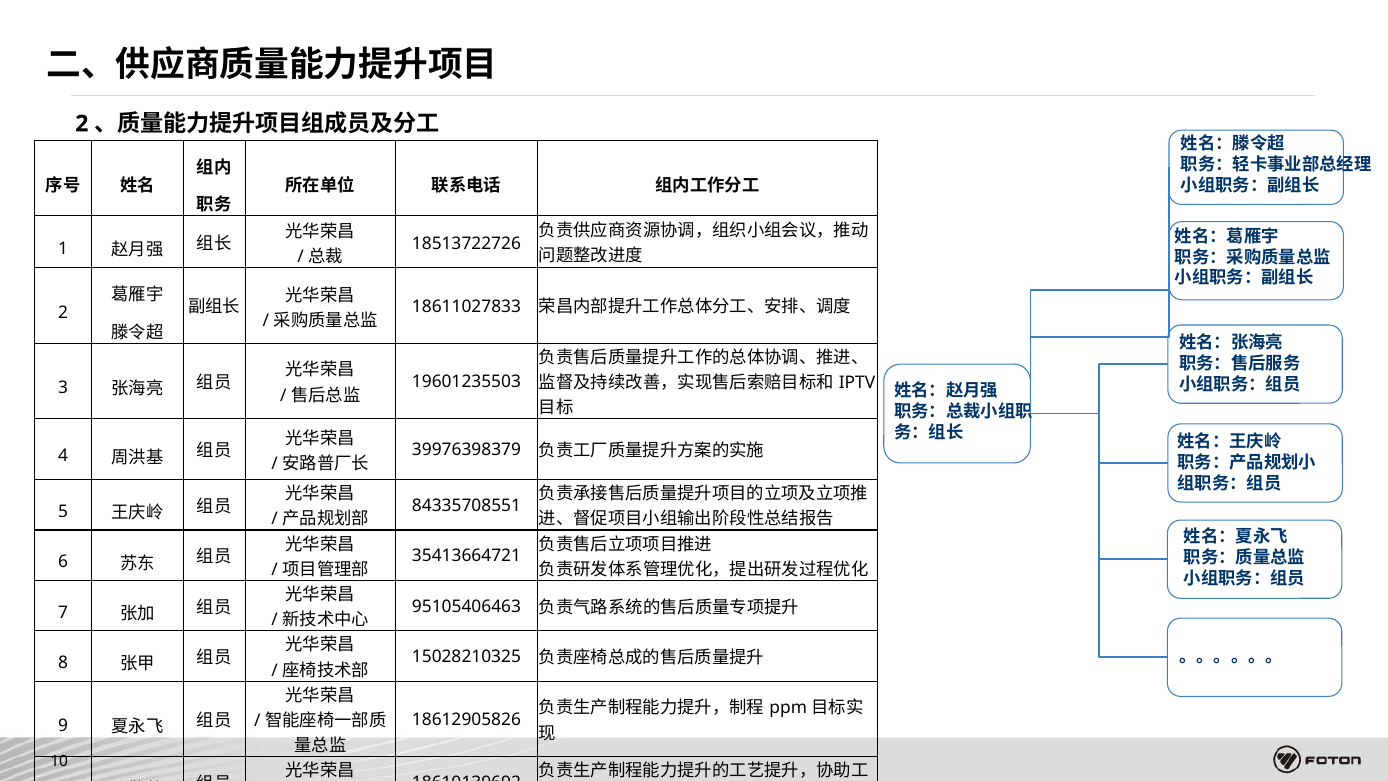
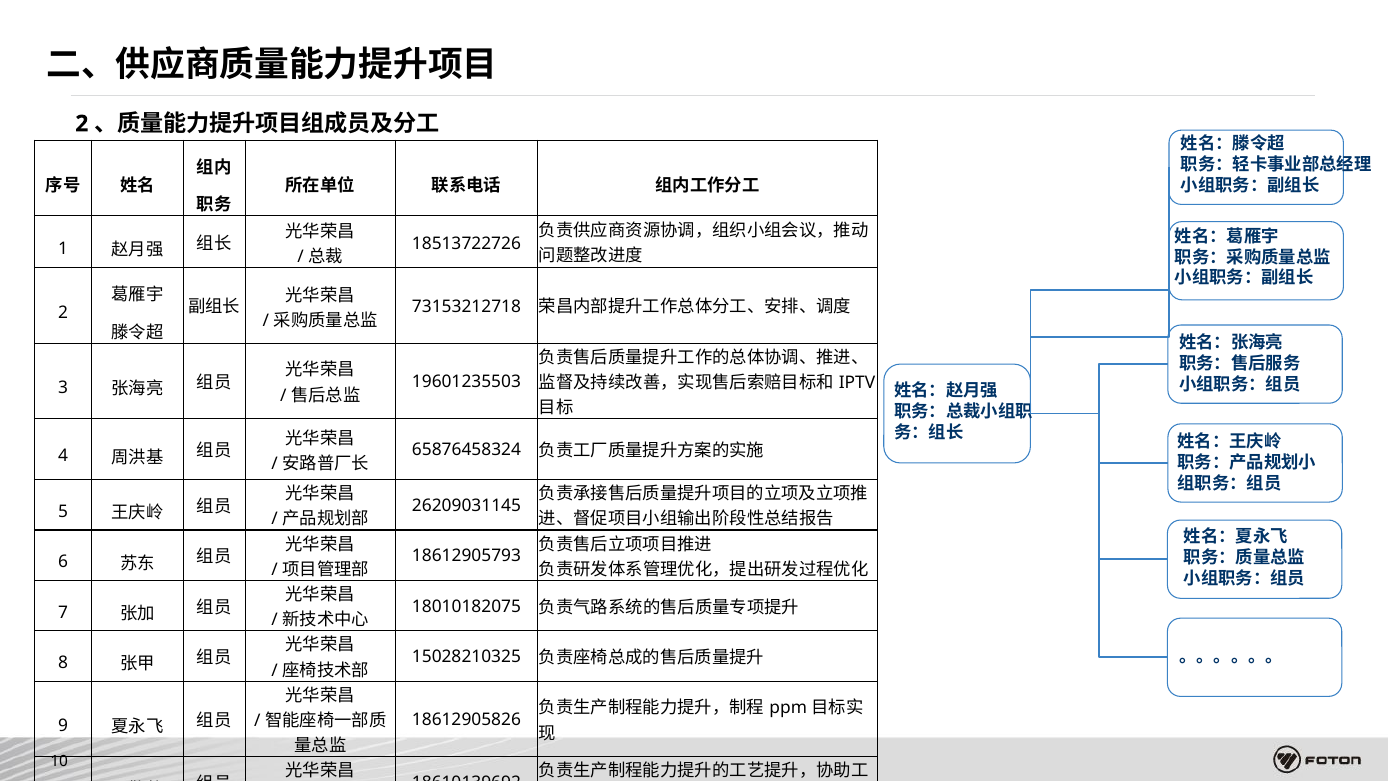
18611027833: 18611027833 -> 73153212718 (466, 306)
39976398379: 39976398379 -> 65876458324 (466, 450)
84335708551: 84335708551 -> 26209031145 (466, 506)
35413664721: 35413664721 -> 18612905793 (466, 556)
95105406463: 95105406463 -> 18010182075 (466, 606)
